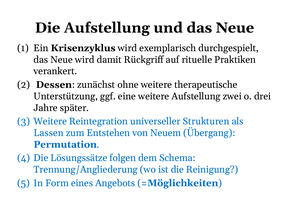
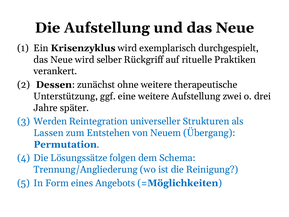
damit: damit -> selber (109, 60)
Weitere: Weitere -> Werden (50, 121)
